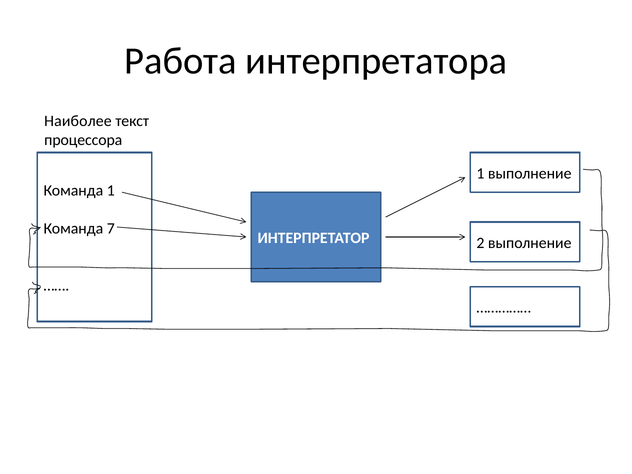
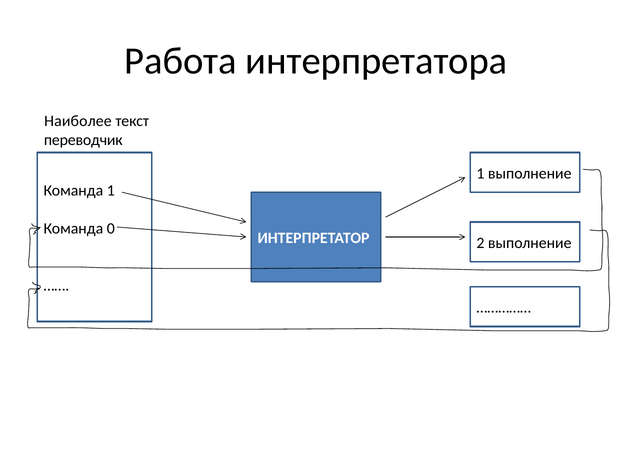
процессора: процессора -> переводчик (83, 140)
7: 7 -> 0 (111, 229)
